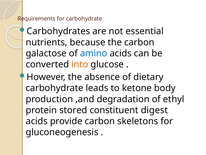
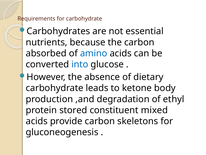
galactose: galactose -> absorbed (46, 53)
into colour: orange -> blue (80, 64)
digest: digest -> mixed (154, 110)
